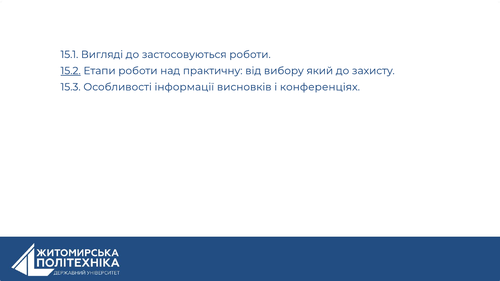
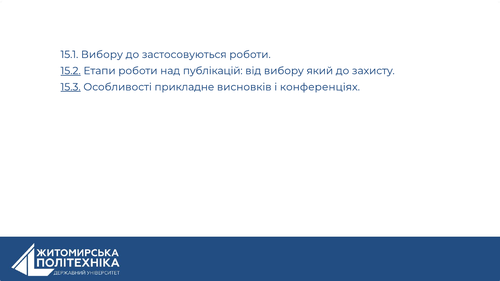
15.1 Вигляді: Вигляді -> Вибору (102, 55)
практичну: практичну -> публікацій (213, 71)
15.3 underline: none -> present (71, 87)
інформації: інформації -> прикладне (184, 87)
